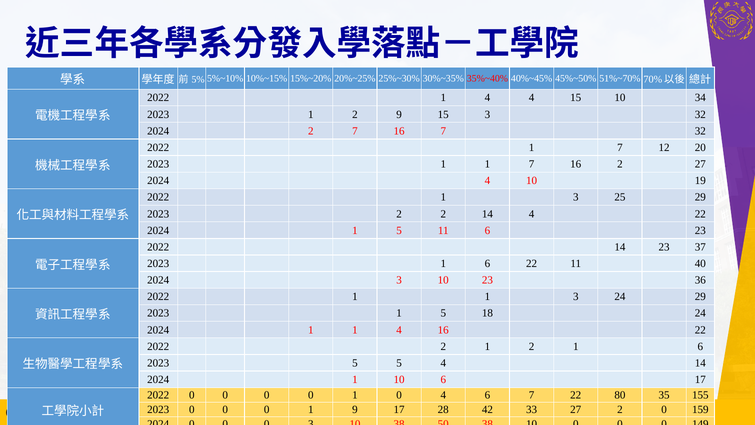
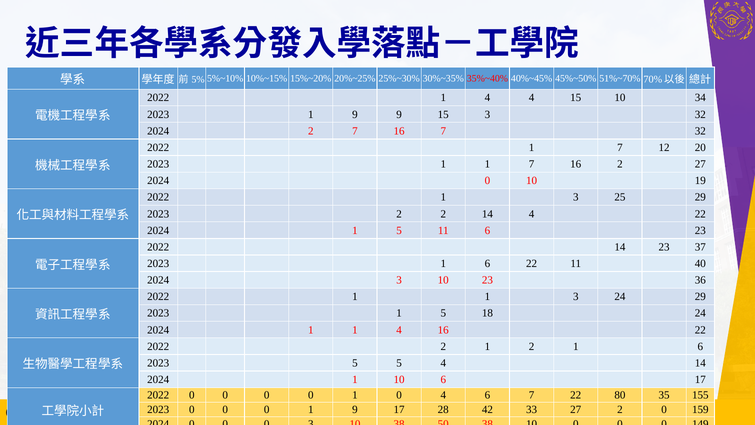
2023 1 2: 2 -> 9 (355, 114)
4: 4 -> 0 (487, 181)
